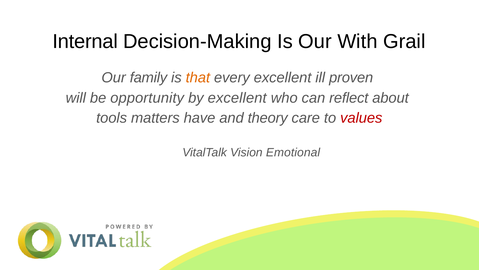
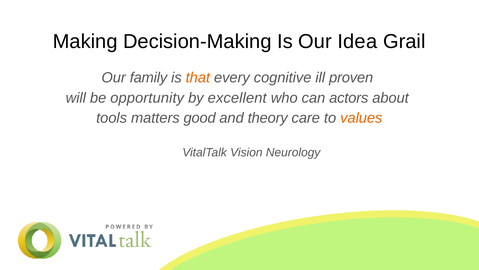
Internal: Internal -> Making (85, 42)
With: With -> Idea (357, 42)
every excellent: excellent -> cognitive (283, 78)
reflect: reflect -> actors (349, 98)
have: have -> good (200, 118)
values colour: red -> orange (361, 118)
Emotional: Emotional -> Neurology (293, 152)
